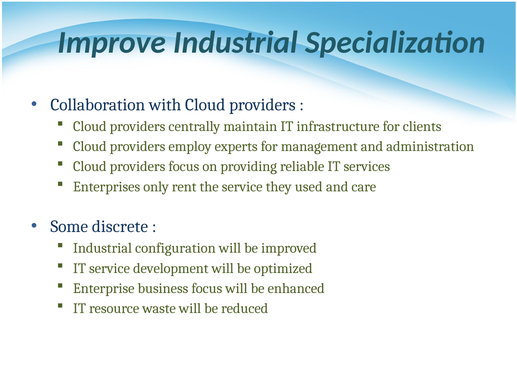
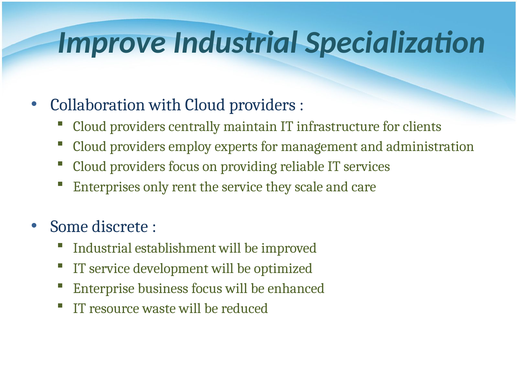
used: used -> scale (309, 187)
configuration: configuration -> establishment (175, 248)
